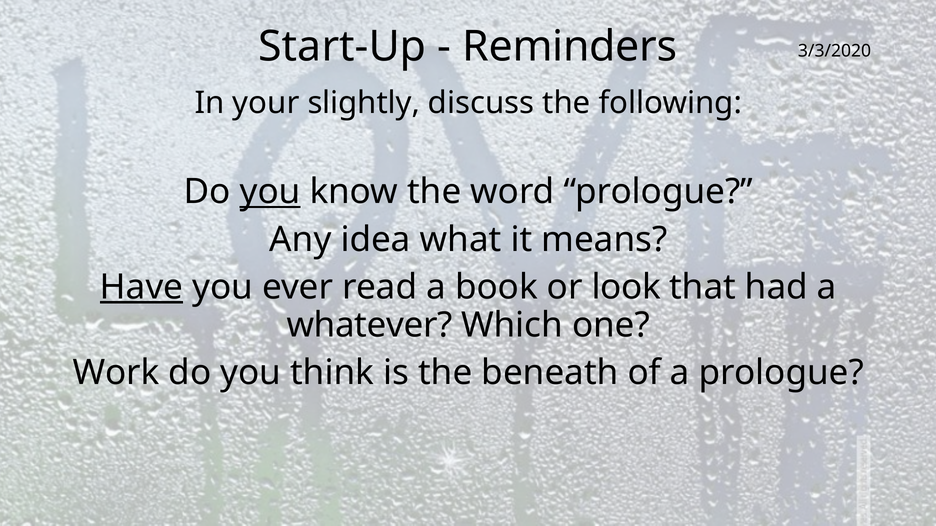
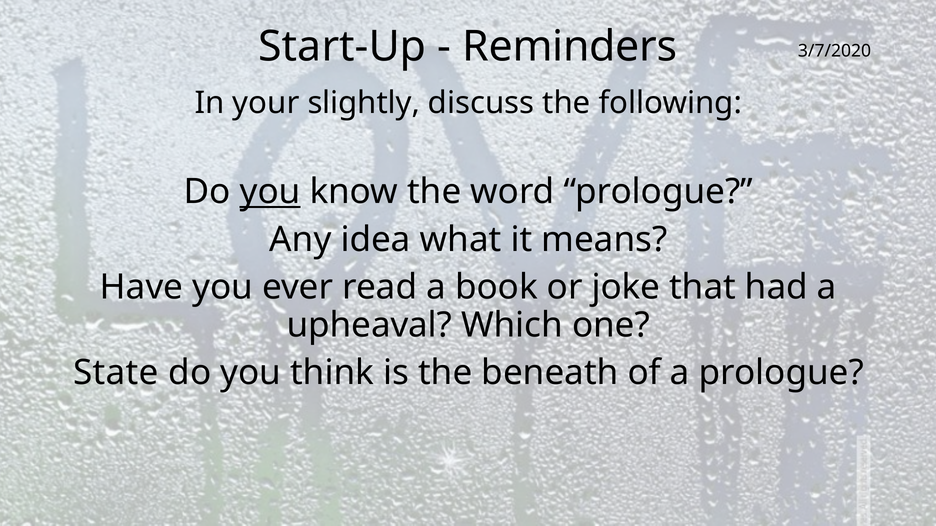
3/3/2020: 3/3/2020 -> 3/7/2020 (835, 51)
Have underline: present -> none (141, 287)
look: look -> joke (626, 287)
whatever: whatever -> upheaval (369, 325)
Work: Work -> State (116, 373)
